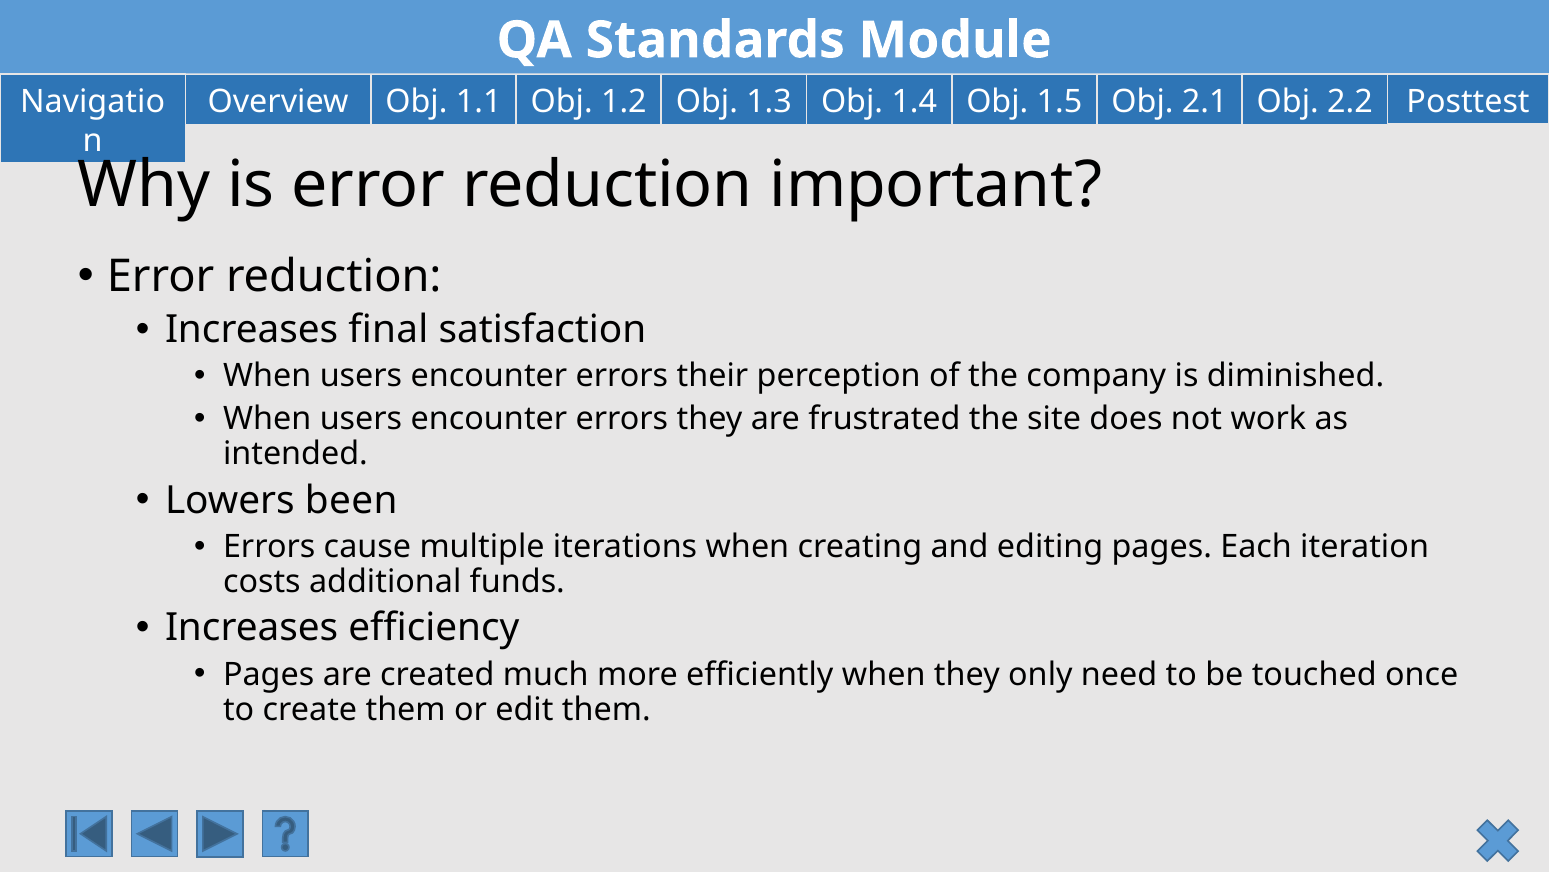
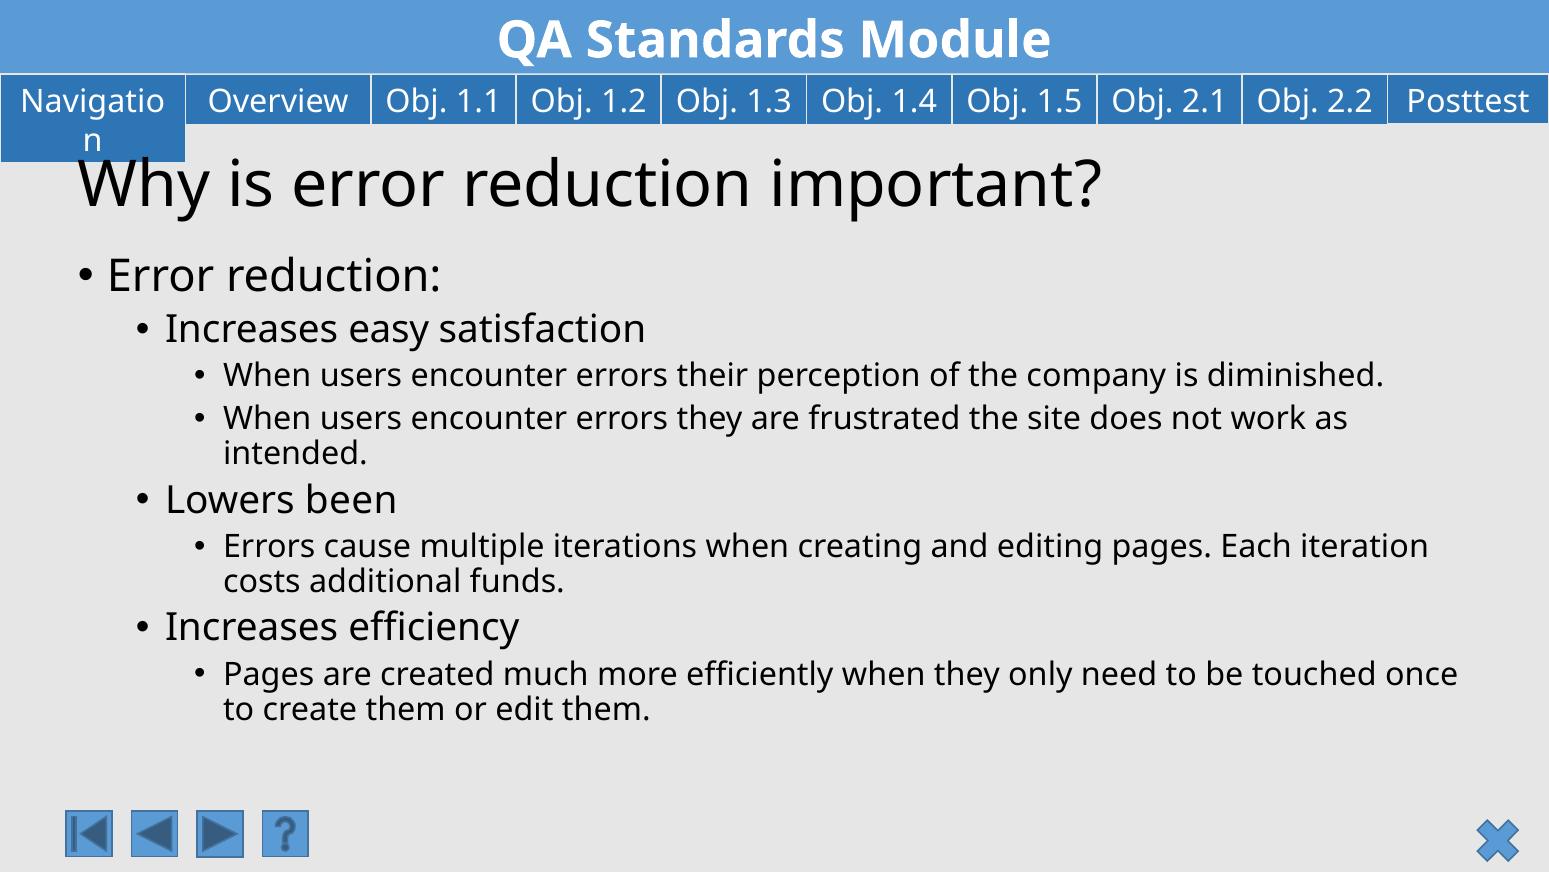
final: final -> easy (389, 330)
